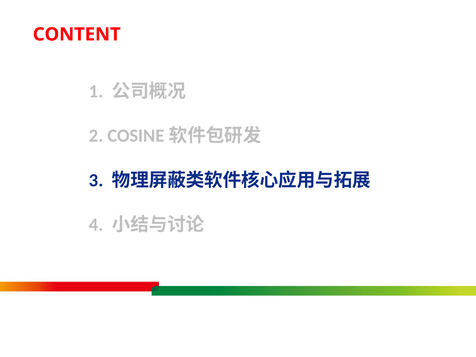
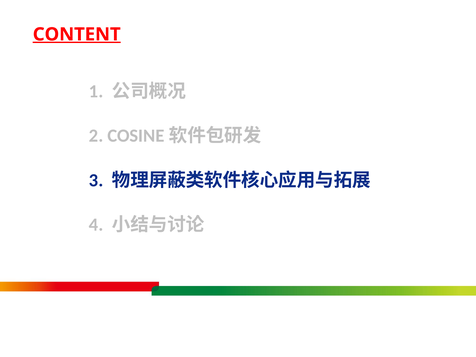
CONTENT underline: none -> present (77, 34)
